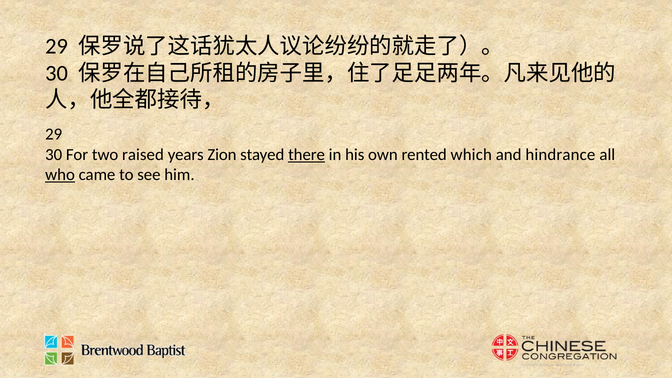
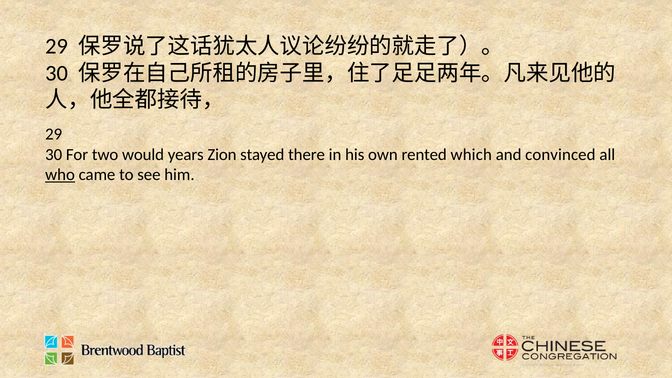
raised: raised -> would (143, 155)
there underline: present -> none (307, 155)
hindrance: hindrance -> convinced (560, 155)
